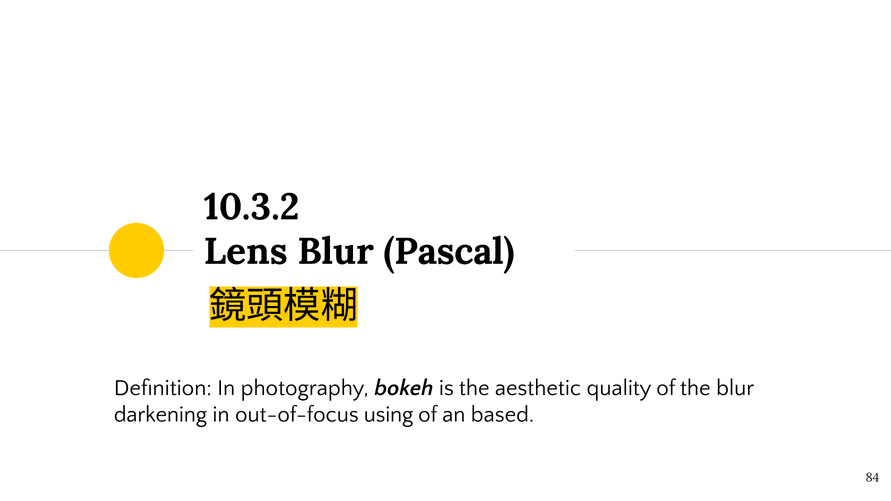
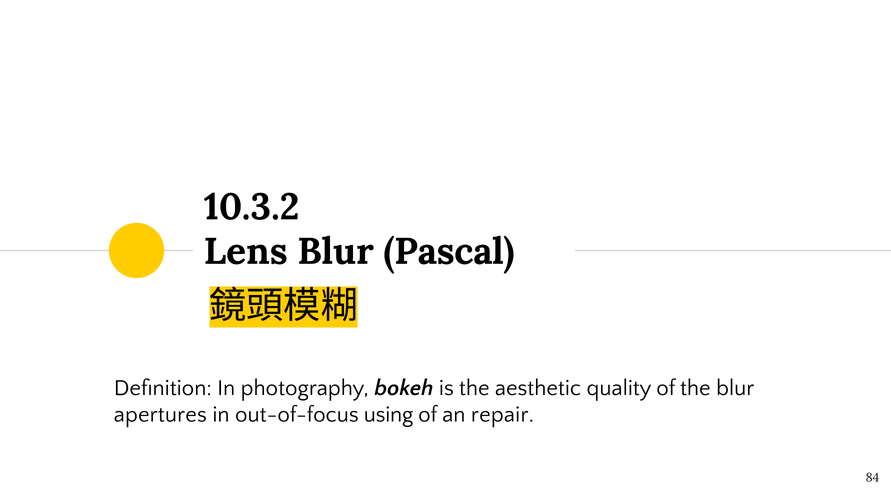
darkening: darkening -> apertures (160, 415)
based: based -> repair (502, 415)
